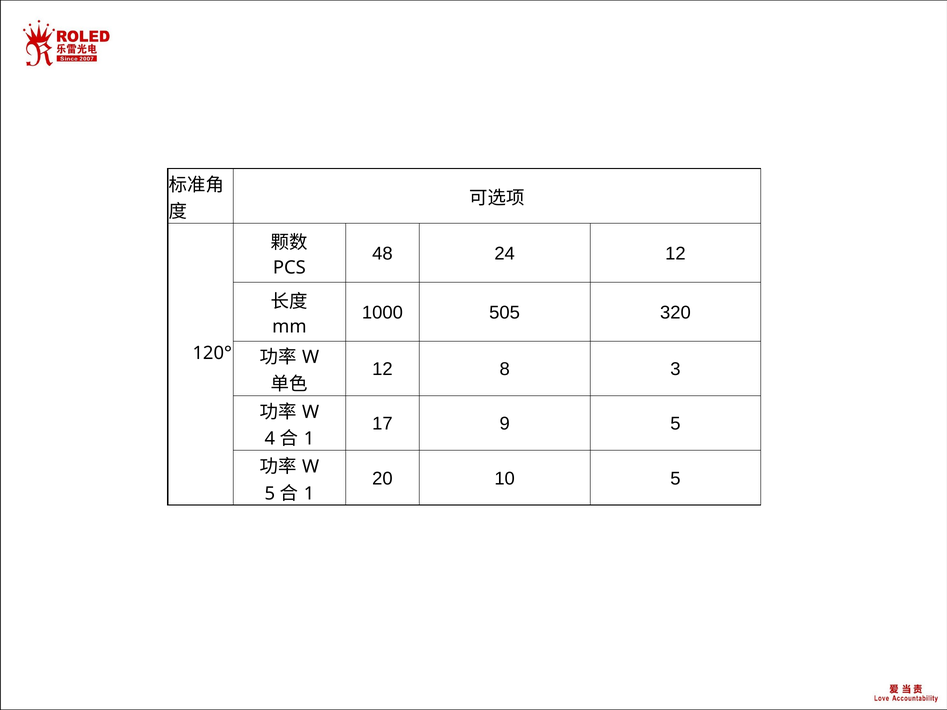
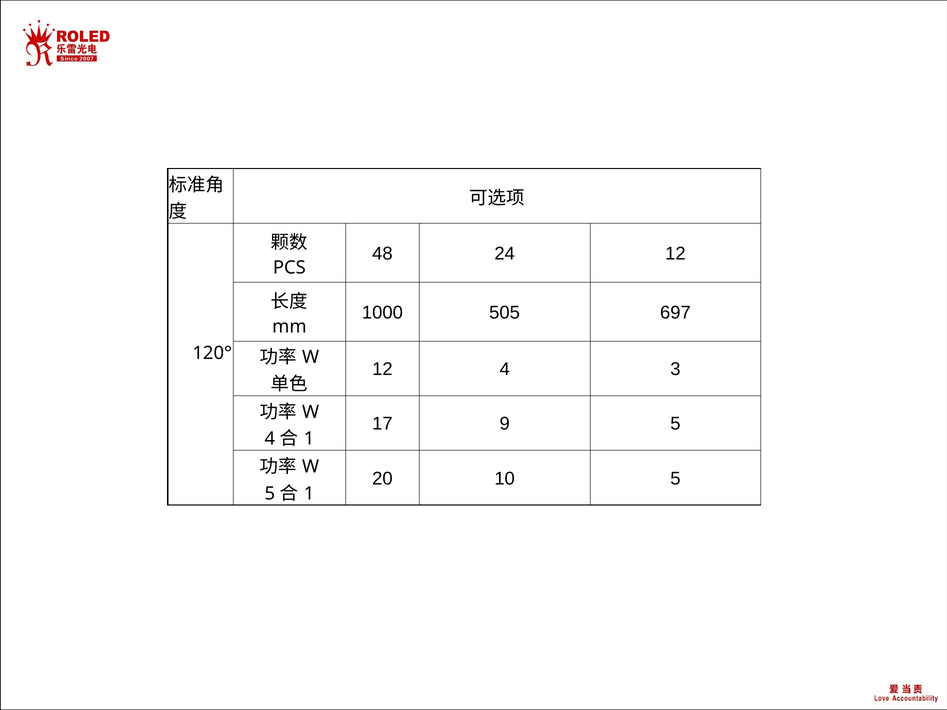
320: 320 -> 697 (675, 313)
12 8: 8 -> 4 (505, 369)
